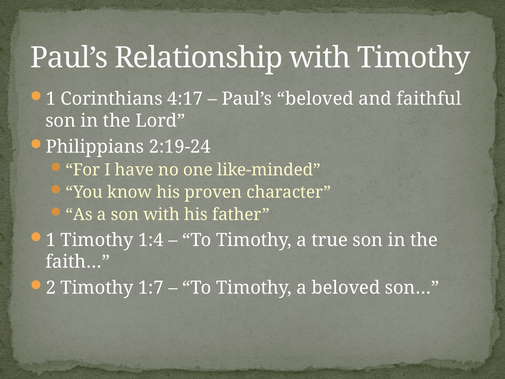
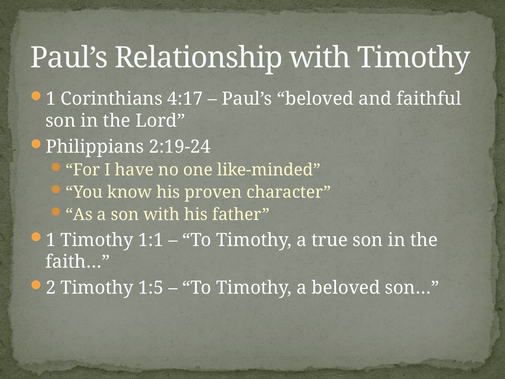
1:4: 1:4 -> 1:1 (151, 240)
1:7: 1:7 -> 1:5 (151, 288)
